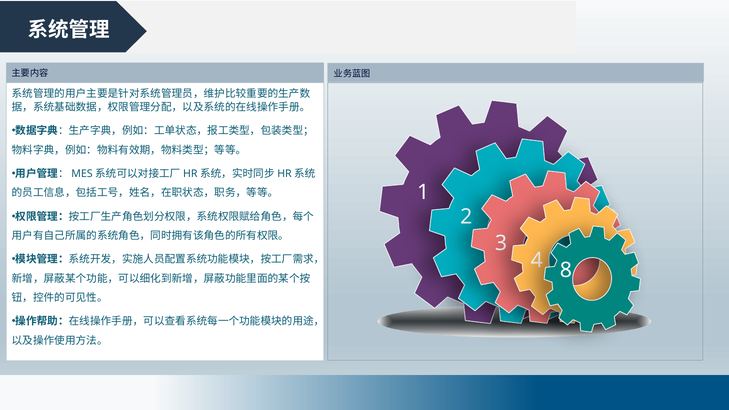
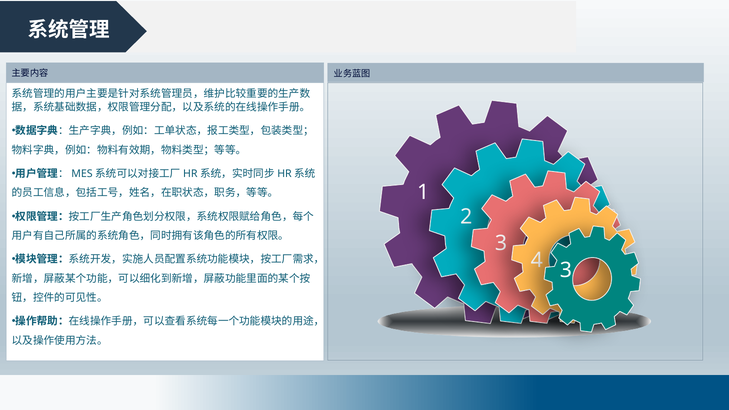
8: 8 -> 3 (566, 270)
